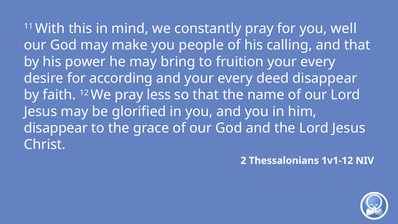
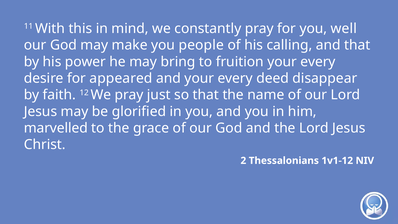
according: according -> appeared (121, 78)
less: less -> just (159, 95)
disappear: disappear -> marvelled (56, 128)
